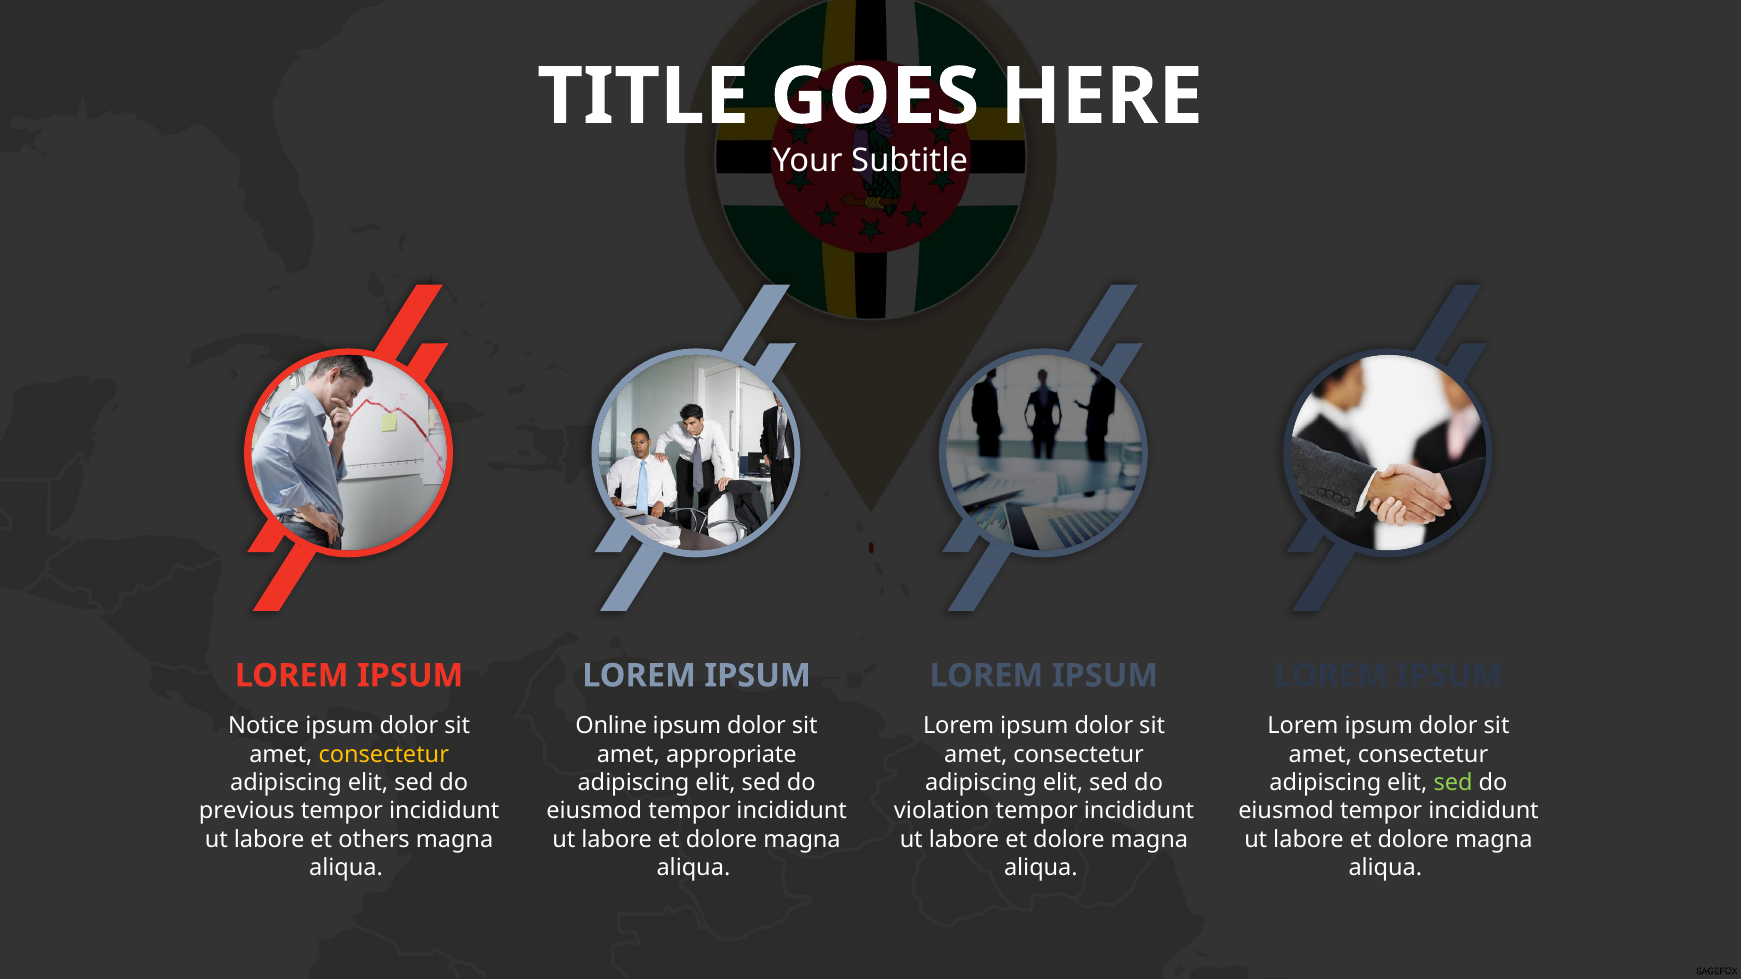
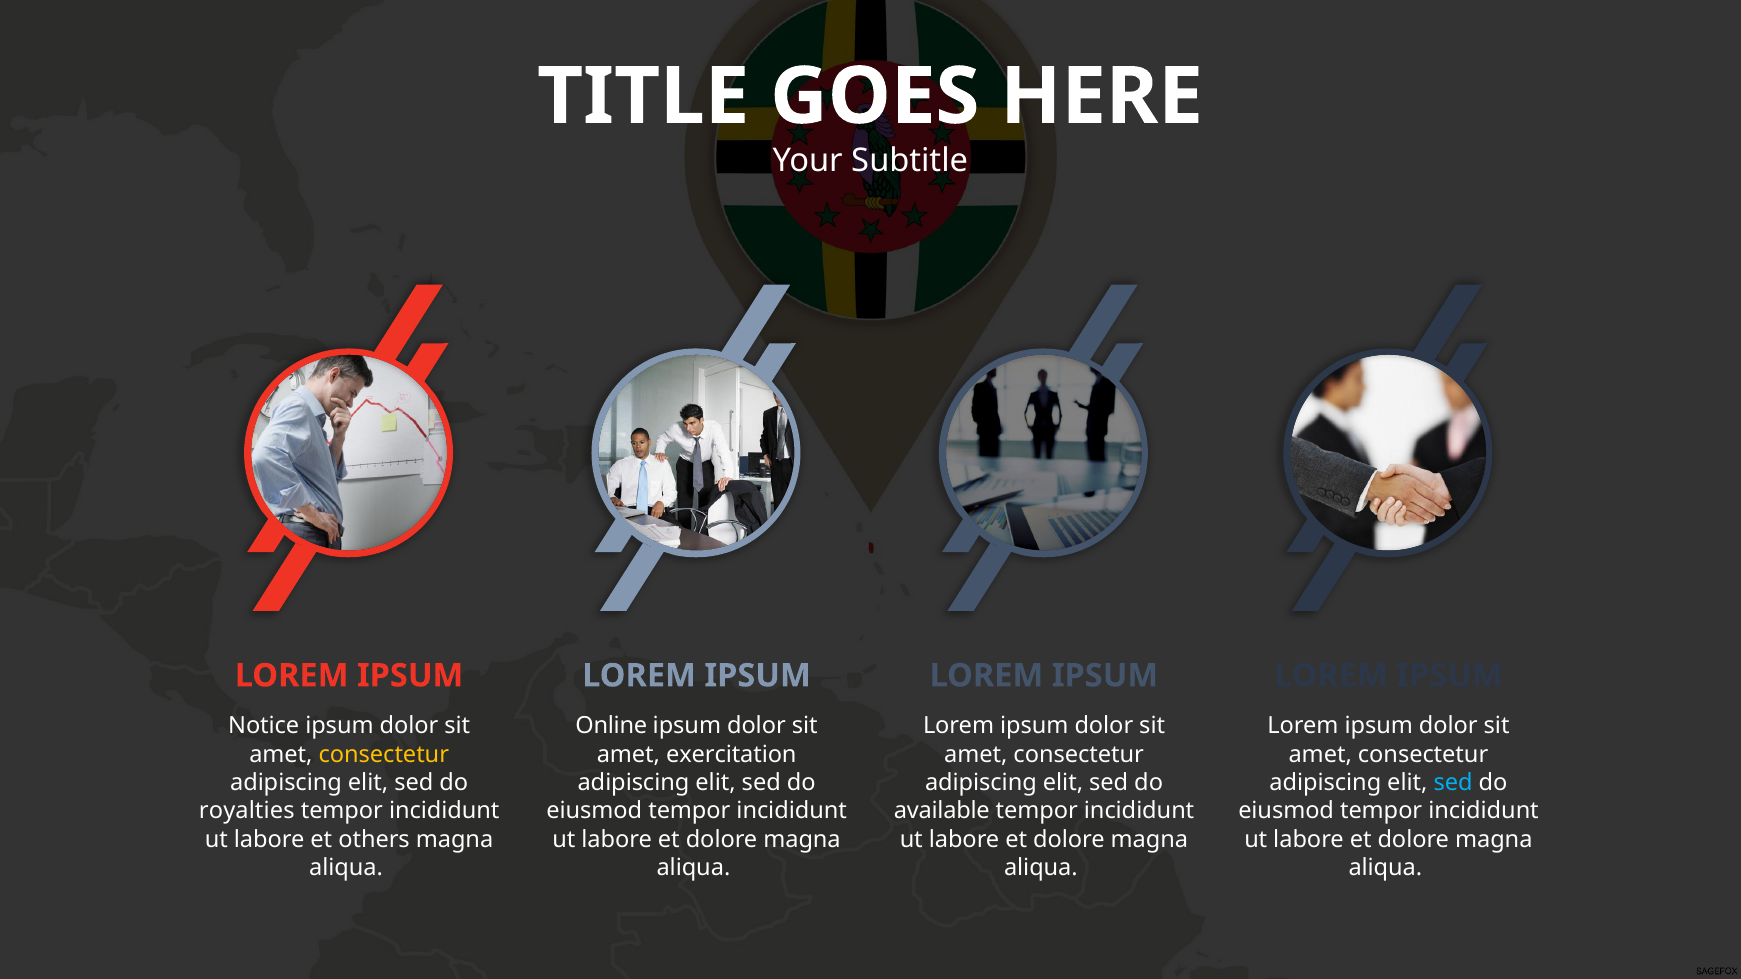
appropriate: appropriate -> exercitation (731, 755)
sed colour: light green -> light blue (1453, 783)
previous: previous -> royalties (247, 811)
violation: violation -> available (942, 811)
